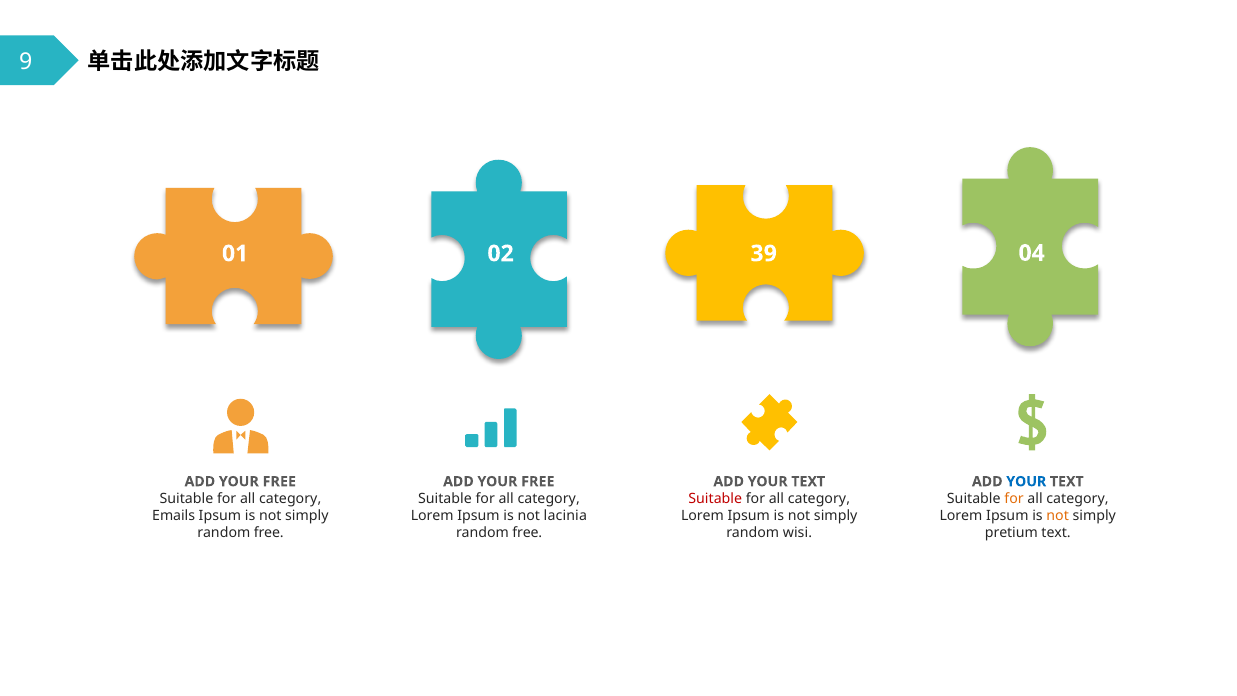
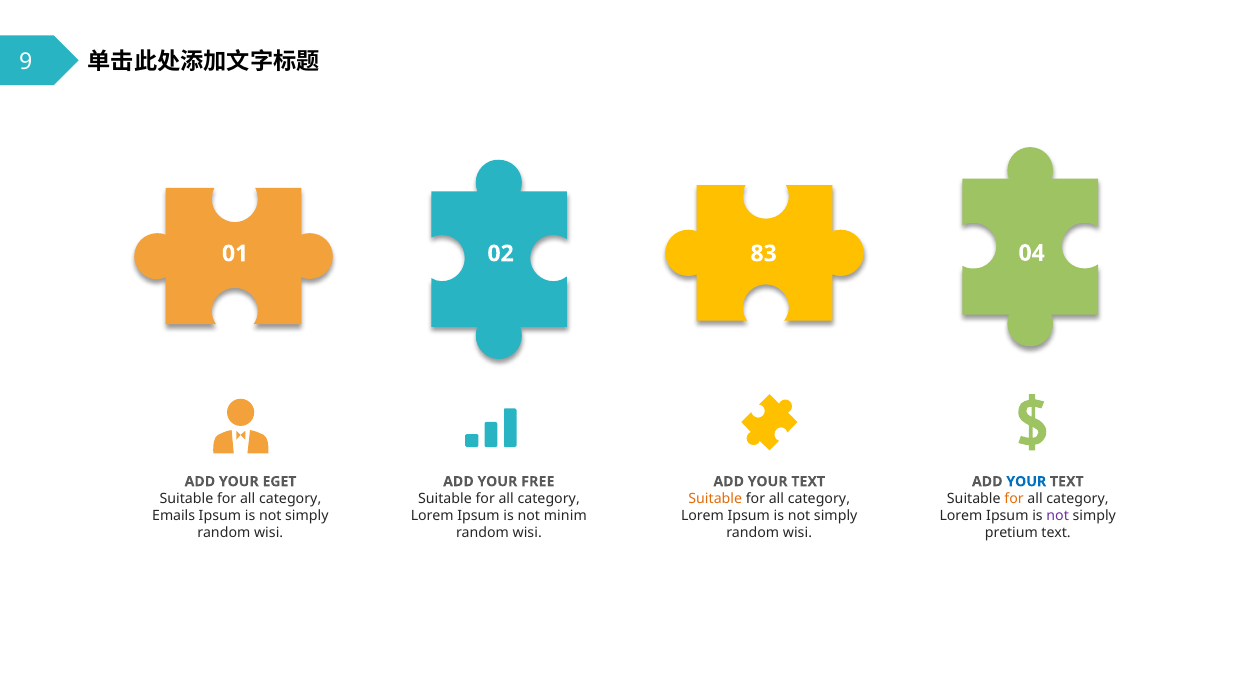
39: 39 -> 83 (764, 254)
FREE: FREE -> EGET (279, 481)
Suitable colour: red -> orange (715, 498)
lacinia: lacinia -> minim (565, 515)
not colour: orange -> purple (1058, 515)
free: free -> wisi (269, 532)
free: free -> wisi (527, 532)
